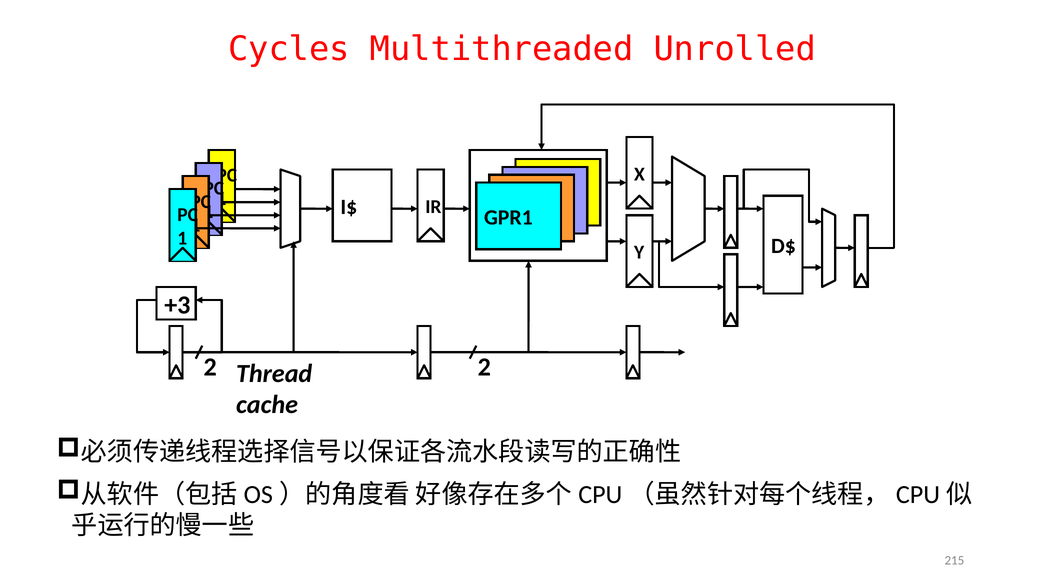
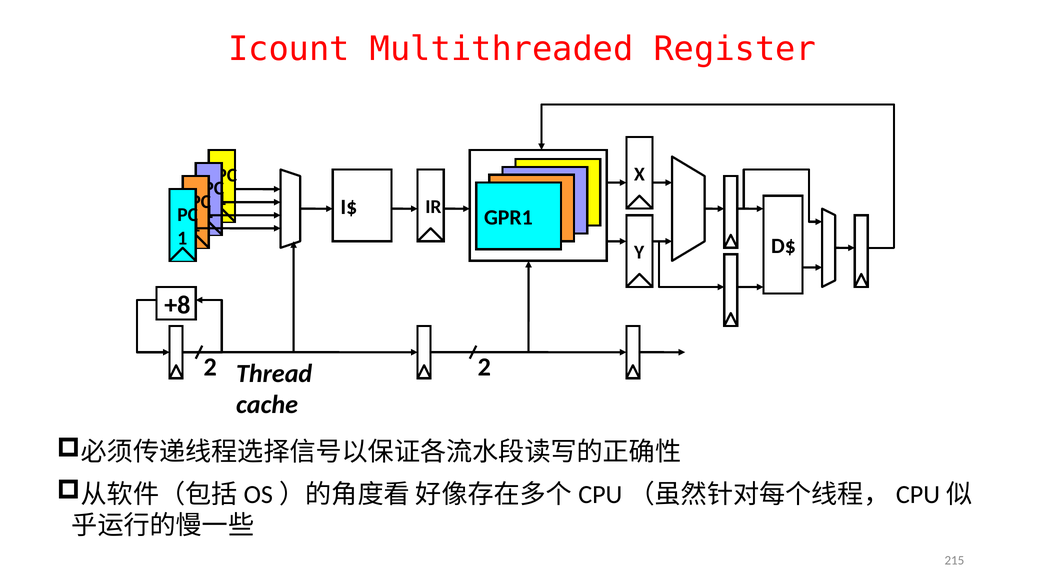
Cycles: Cycles -> Icount (289, 49)
Unrolled: Unrolled -> Register (735, 49)
+3: +3 -> +8 (177, 305)
